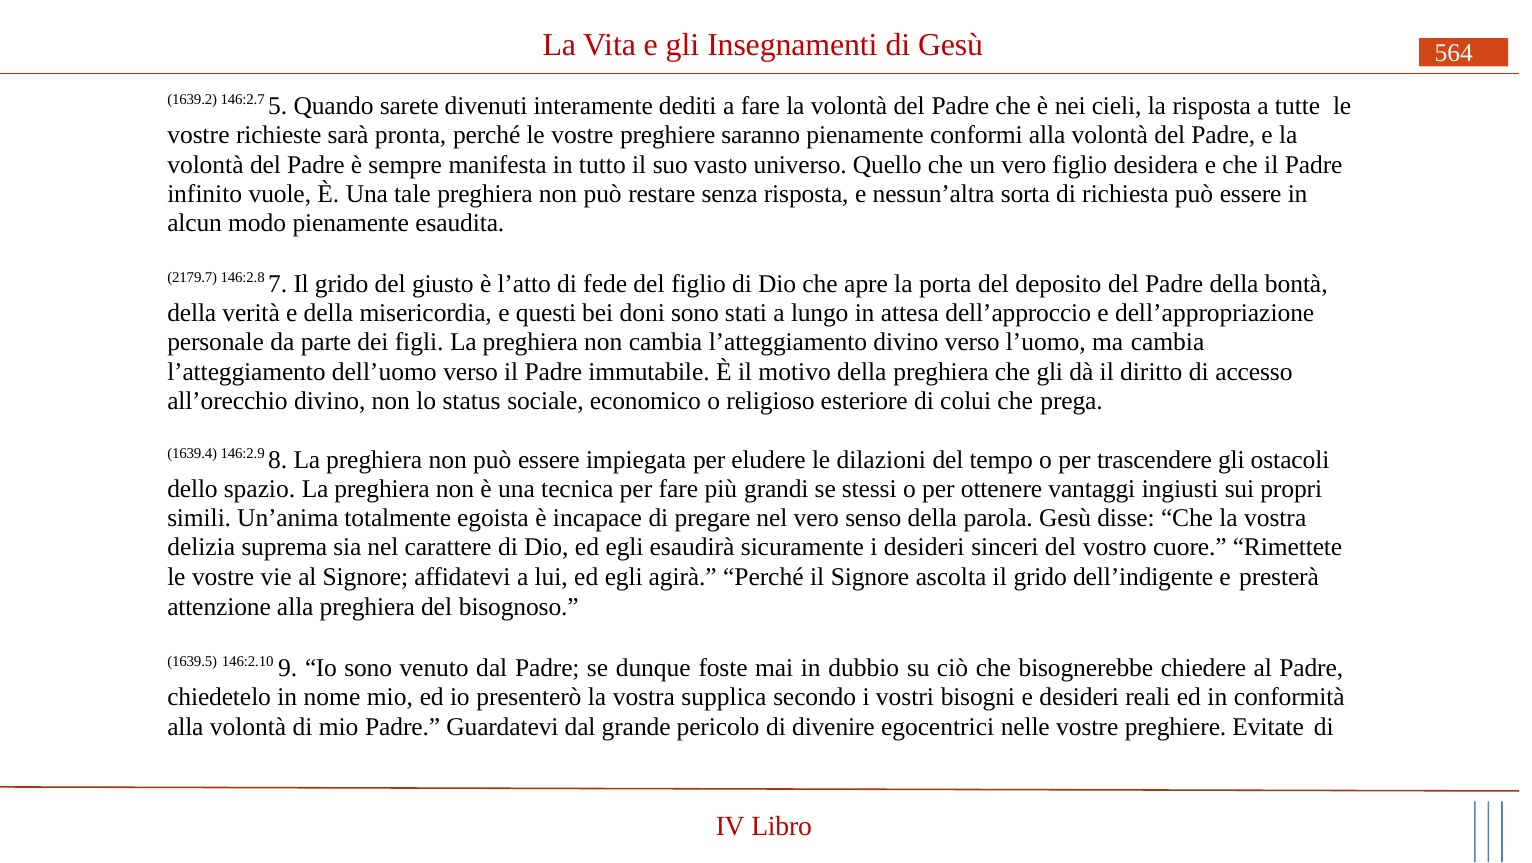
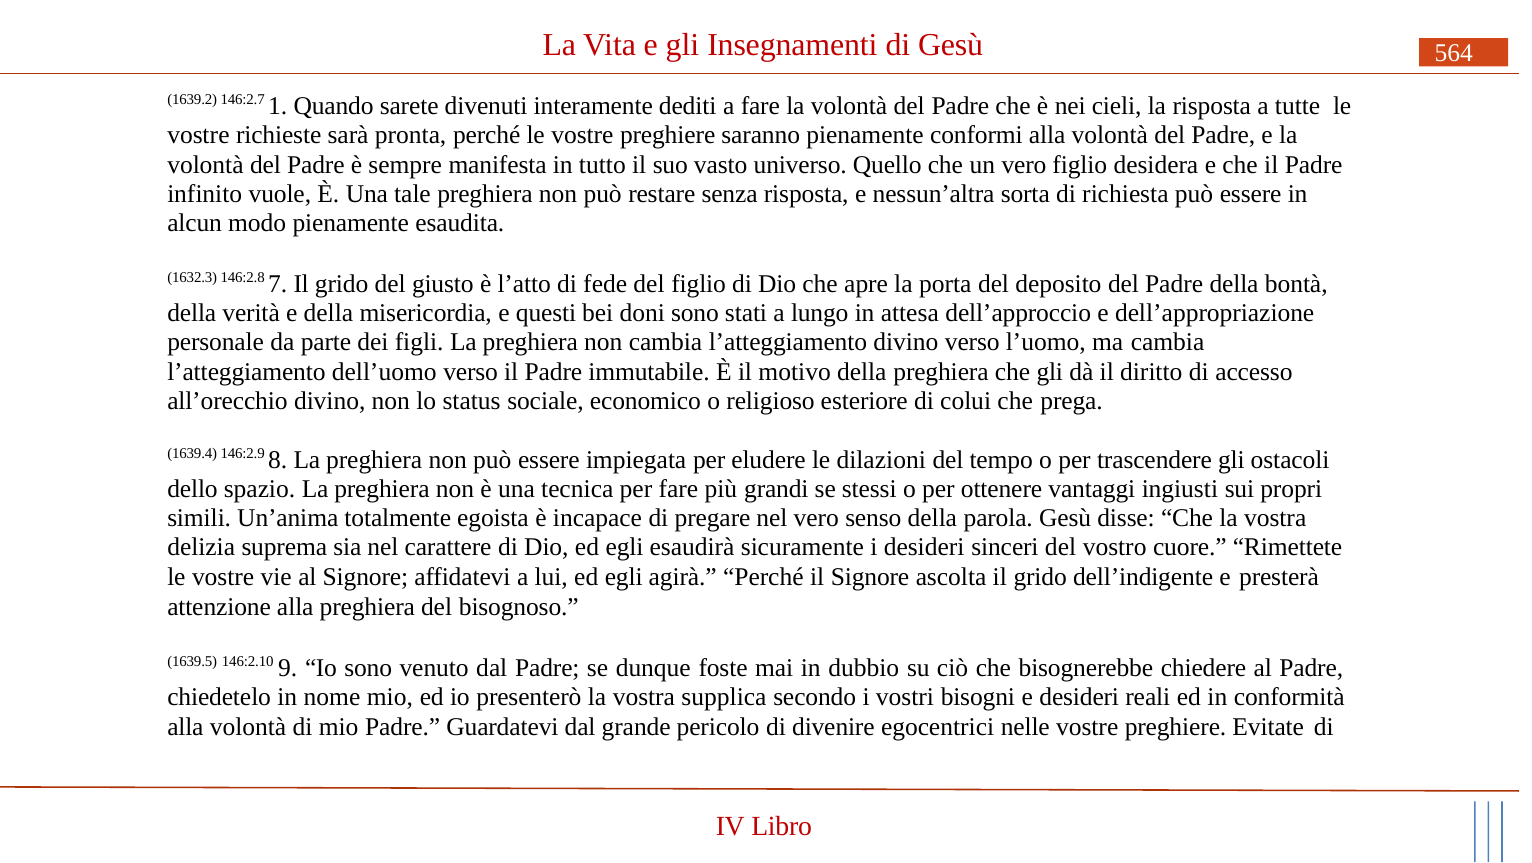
5: 5 -> 1 (278, 106)
2179.7: 2179.7 -> 1632.3 (192, 278)
